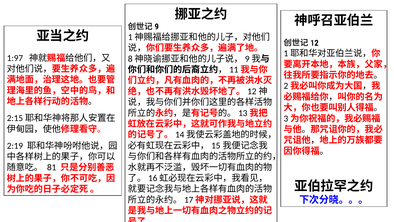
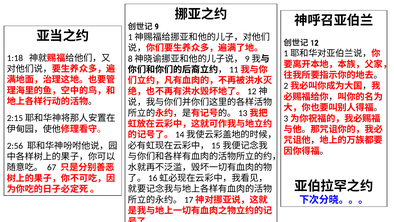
1:97: 1:97 -> 1:18 (15, 58)
2:19: 2:19 -> 2:56 (15, 146)
81: 81 -> 67 (52, 167)
